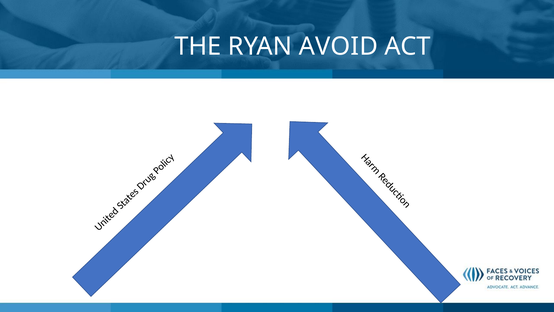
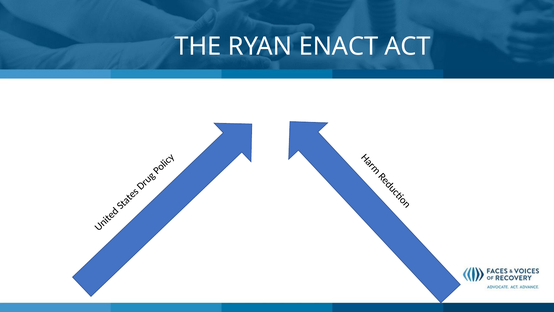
AVOID: AVOID -> ENACT (338, 47)
